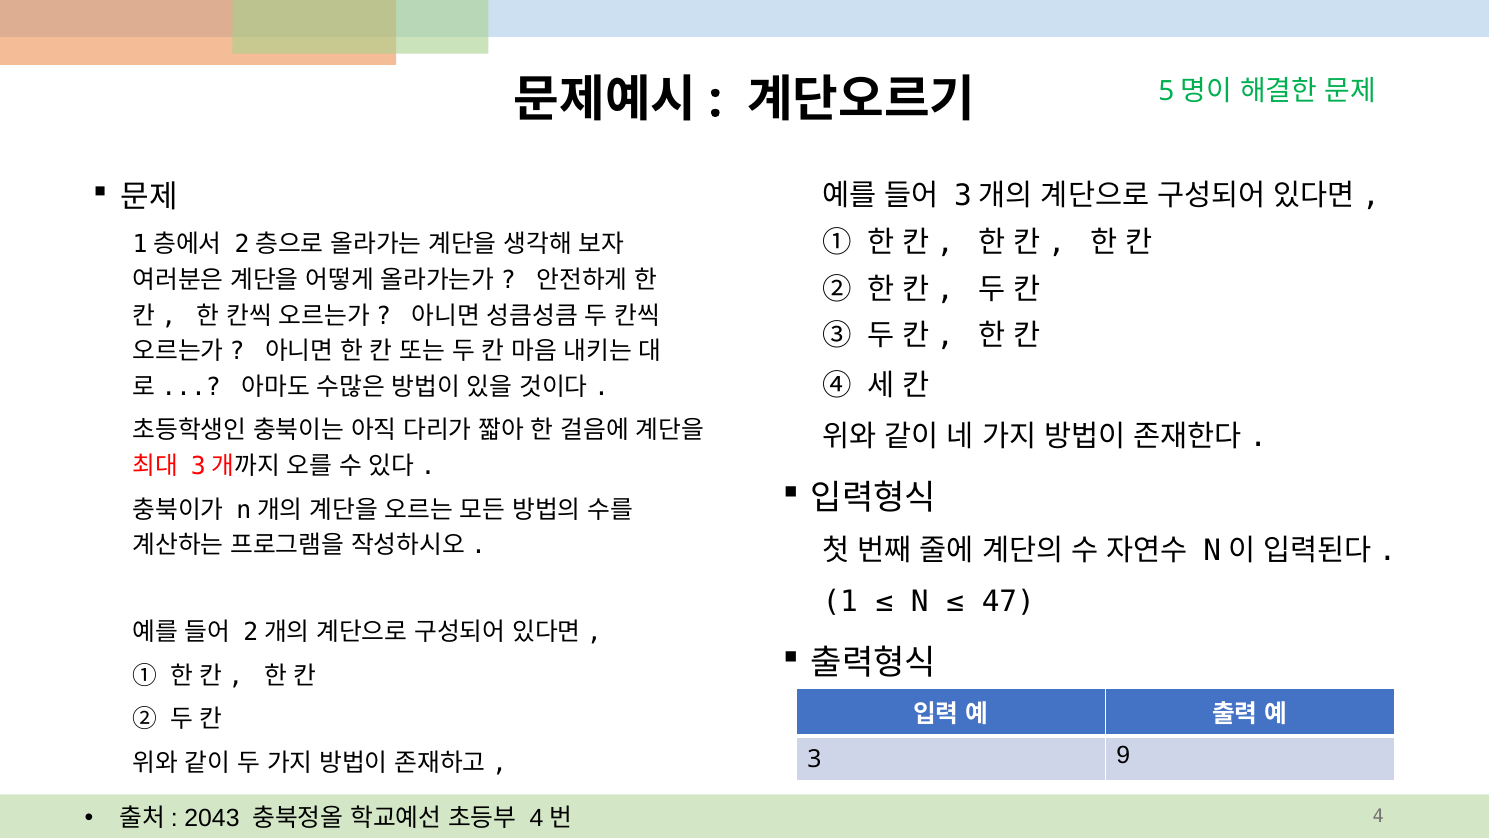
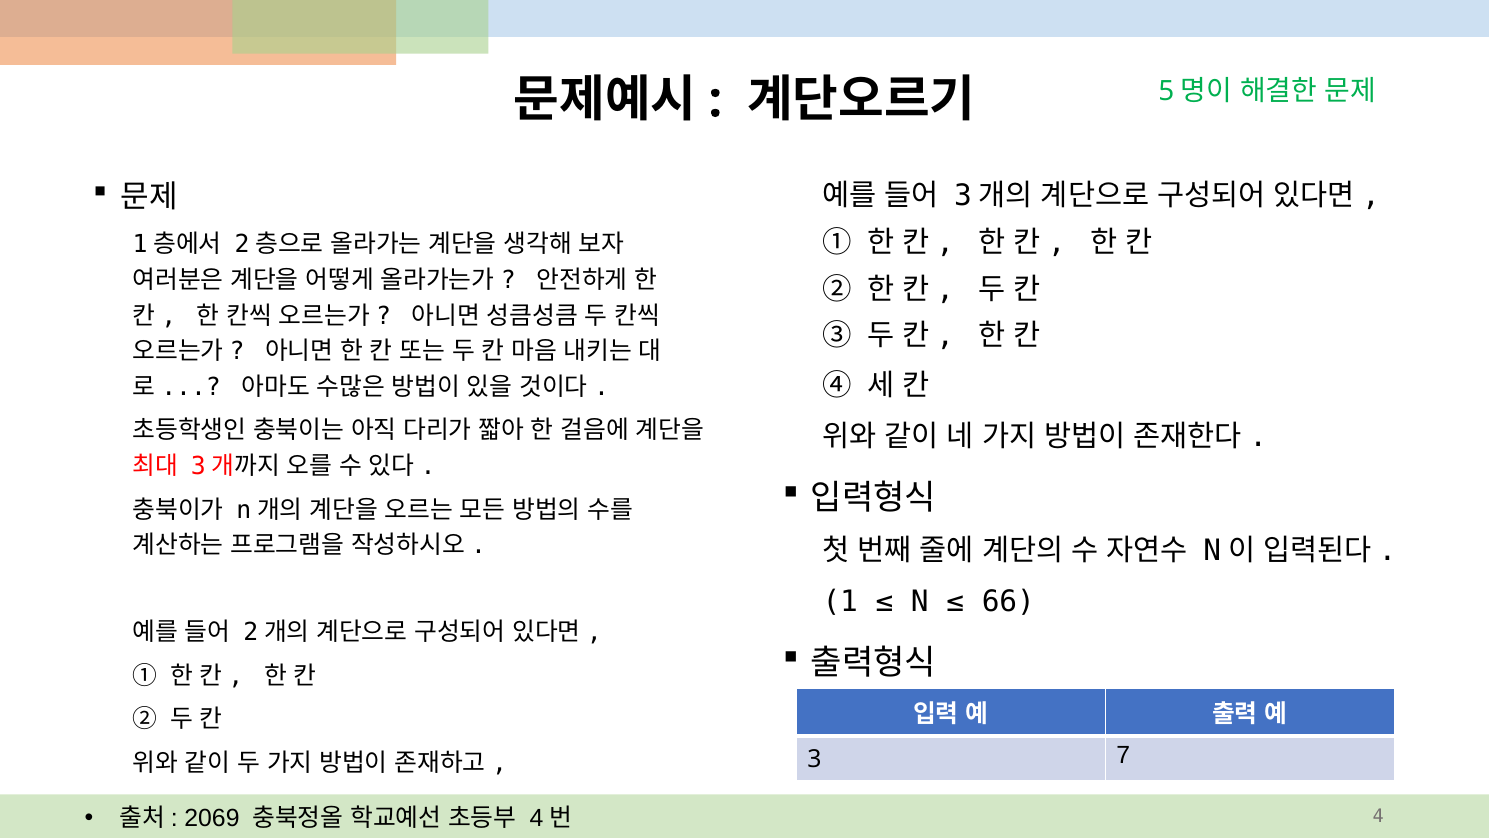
47: 47 -> 66 (1008, 601)
9: 9 -> 7 (1123, 755)
2043: 2043 -> 2069 (212, 818)
